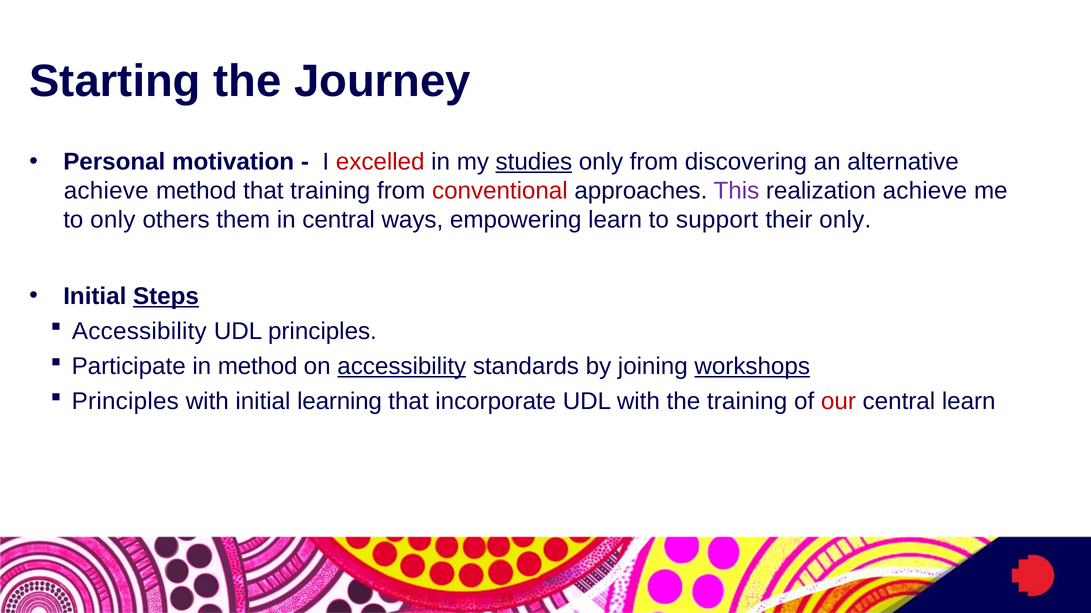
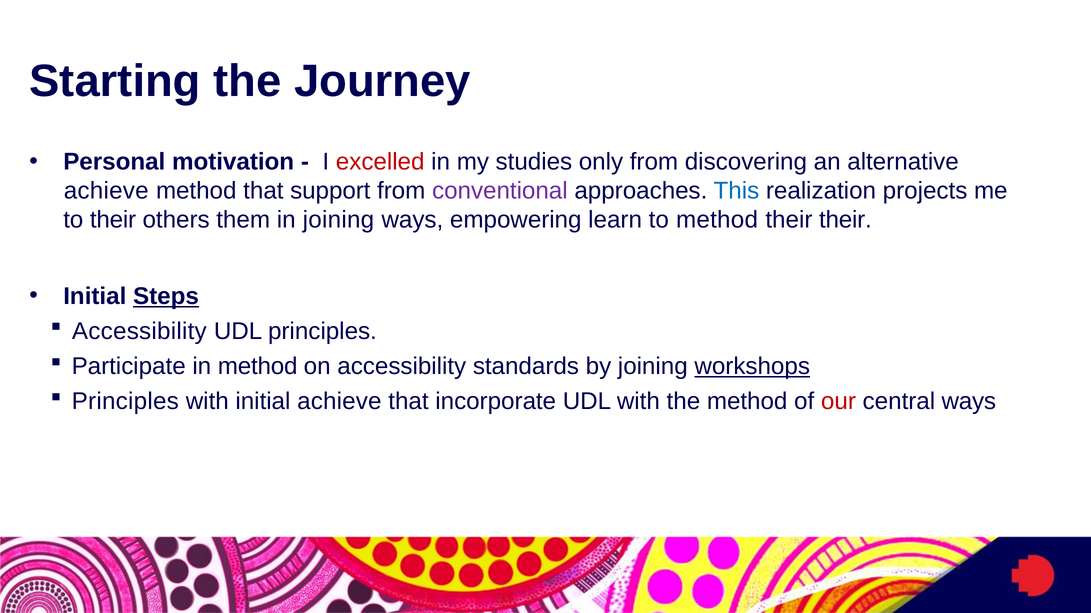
studies underline: present -> none (534, 162)
that training: training -> support (330, 191)
conventional colour: red -> purple (500, 191)
This colour: purple -> blue (736, 191)
realization achieve: achieve -> projects (925, 191)
to only: only -> their (113, 220)
in central: central -> joining (338, 220)
to support: support -> method (717, 220)
their only: only -> their (845, 220)
accessibility underline: present -> none (402, 367)
initial learning: learning -> achieve (339, 402)
the training: training -> method (747, 402)
central learn: learn -> ways (969, 402)
